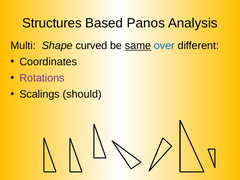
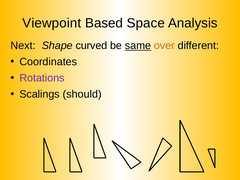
Structures: Structures -> Viewpoint (52, 23)
Panos: Panos -> Space (146, 23)
Multi: Multi -> Next (23, 46)
over colour: blue -> orange (164, 46)
